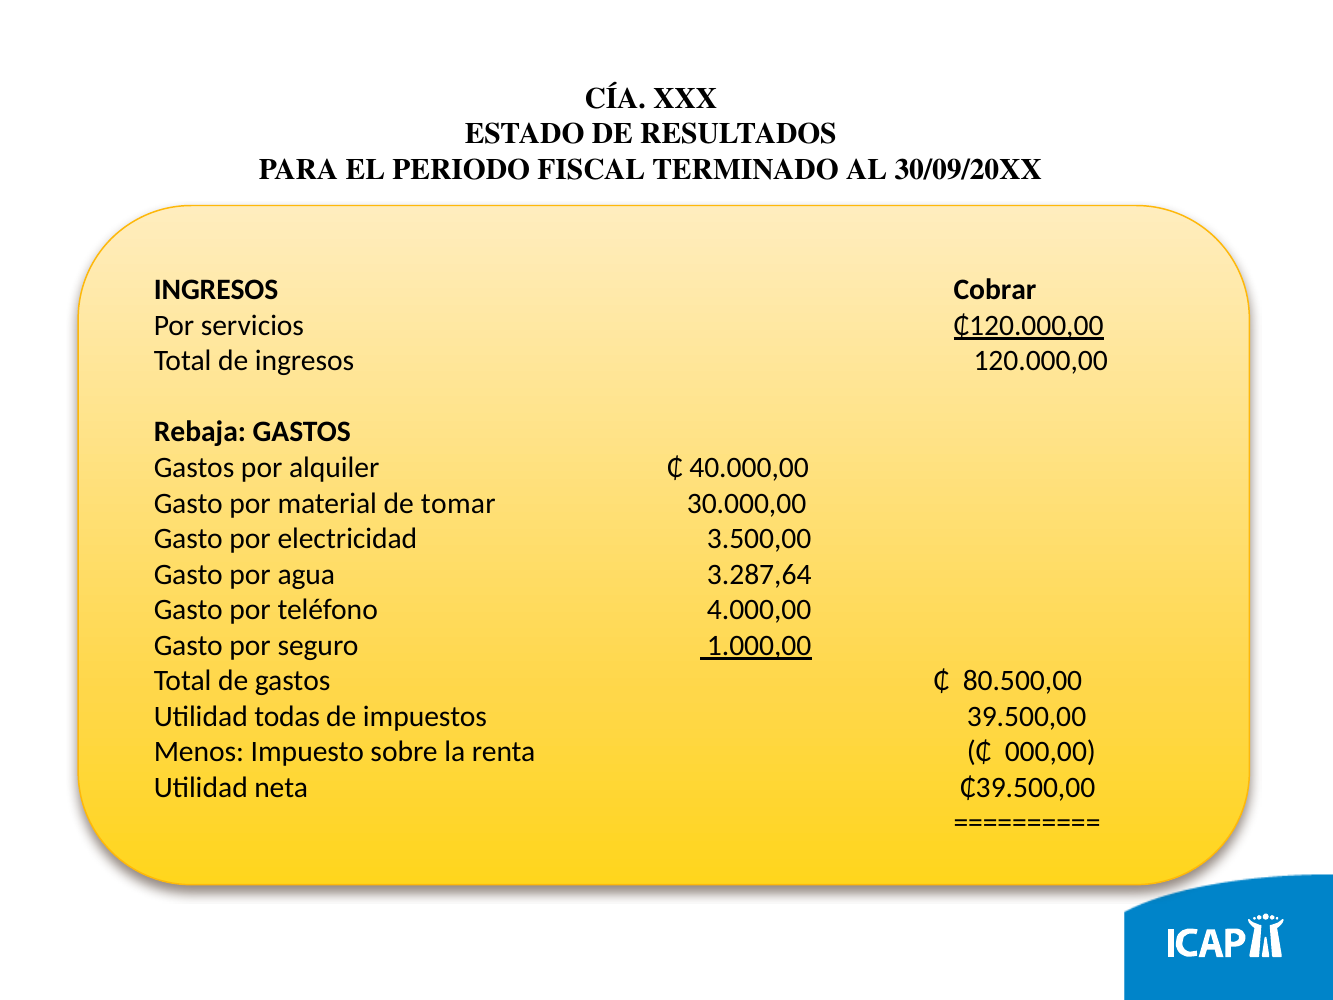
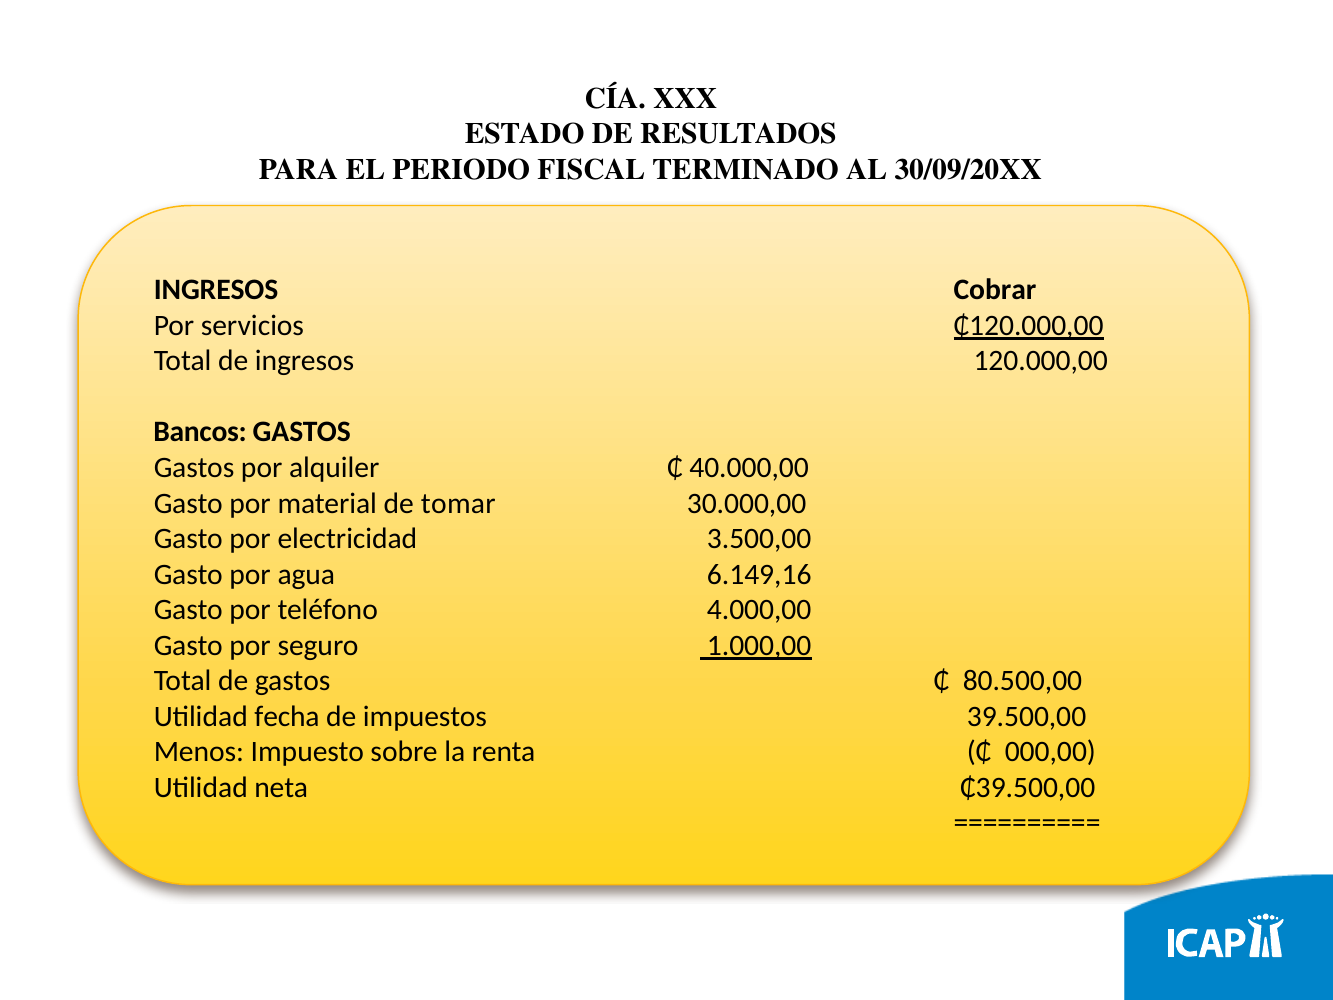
Rebaja: Rebaja -> Bancos (200, 432)
3.287,64: 3.287,64 -> 6.149,16 (759, 574)
todas: todas -> fecha (287, 716)
